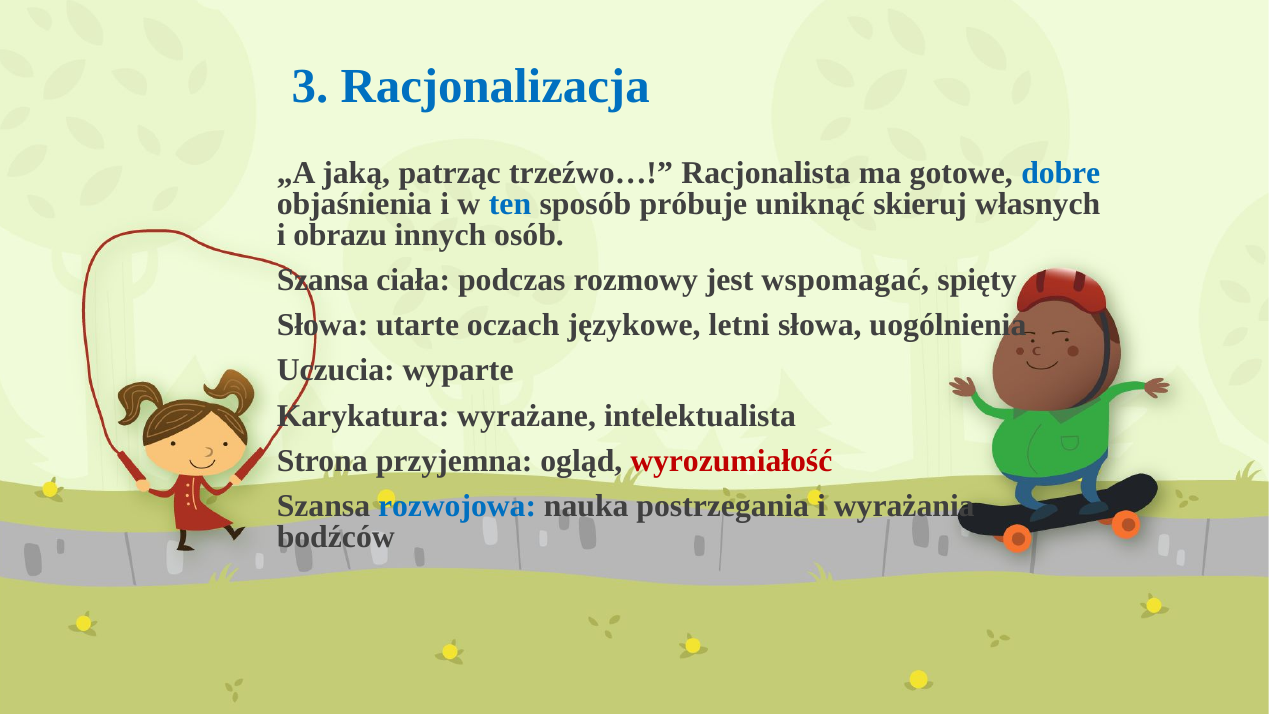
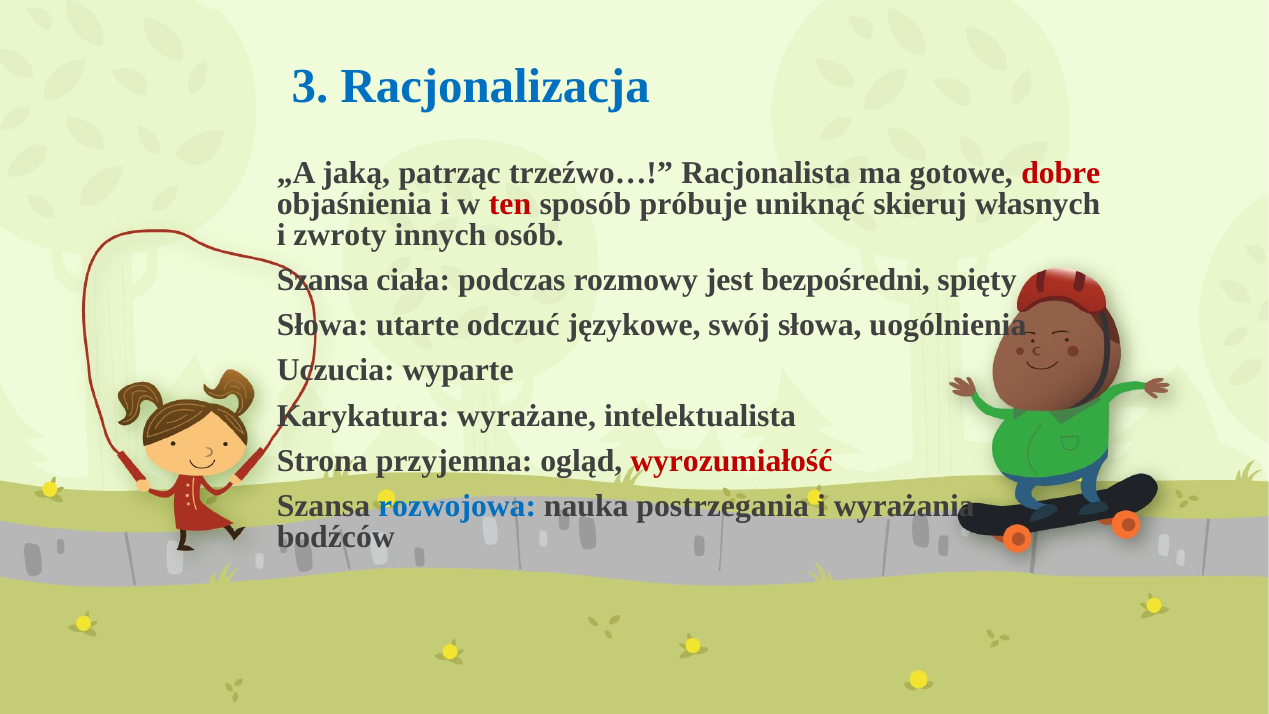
dobre colour: blue -> red (1061, 173)
ten colour: blue -> red (510, 204)
obrazu: obrazu -> zwroty (340, 235)
wspomagać: wspomagać -> bezpośredni (846, 280)
oczach: oczach -> odczuć (513, 325)
letni: letni -> swój (739, 325)
